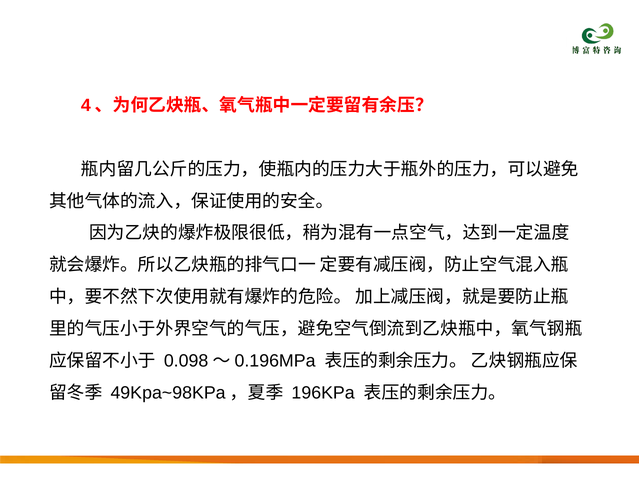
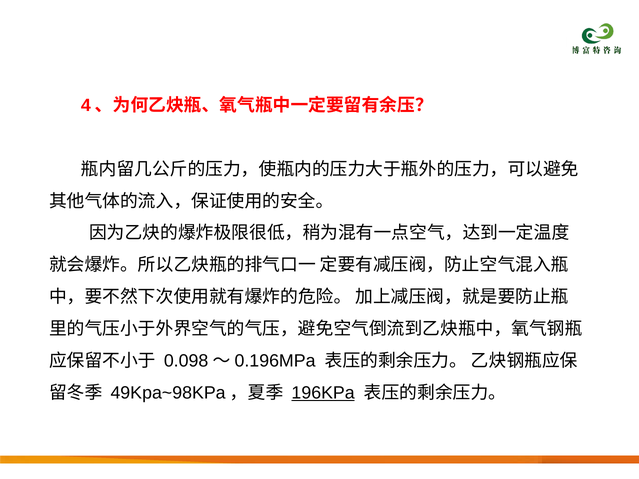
196KPa underline: none -> present (323, 393)
